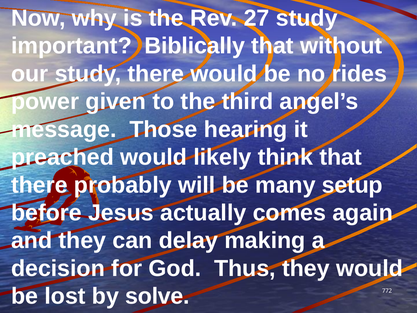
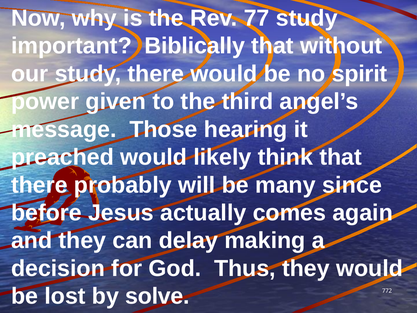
27: 27 -> 77 (257, 18)
rides: rides -> spirit (360, 74)
setup: setup -> since (352, 185)
